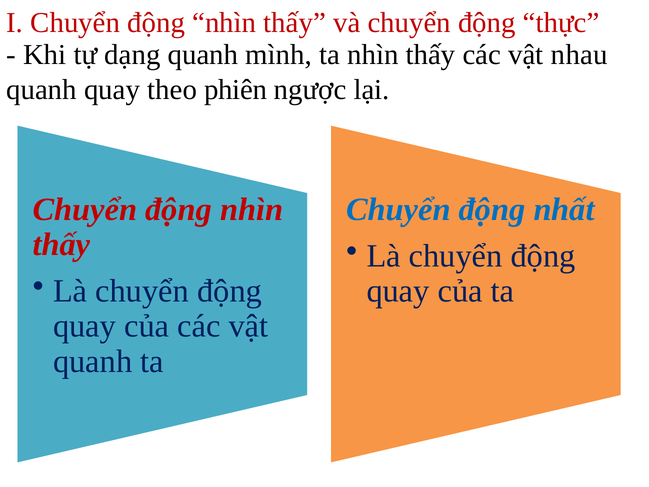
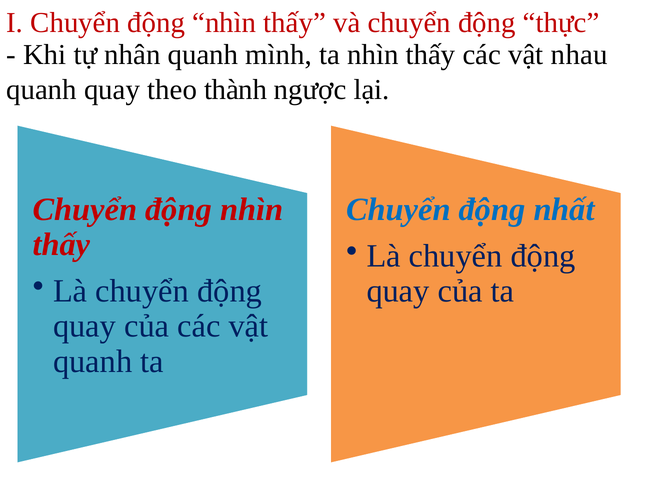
dạng: dạng -> nhân (133, 55)
phiên: phiên -> thành (236, 90)
